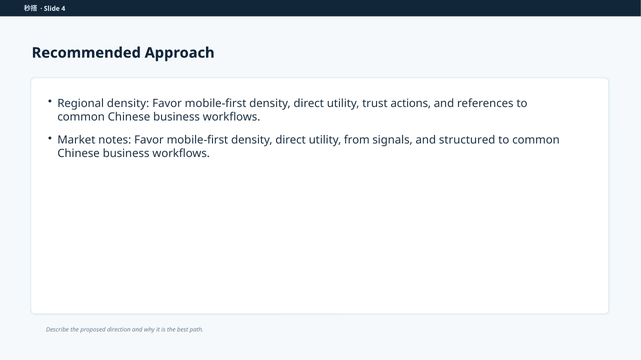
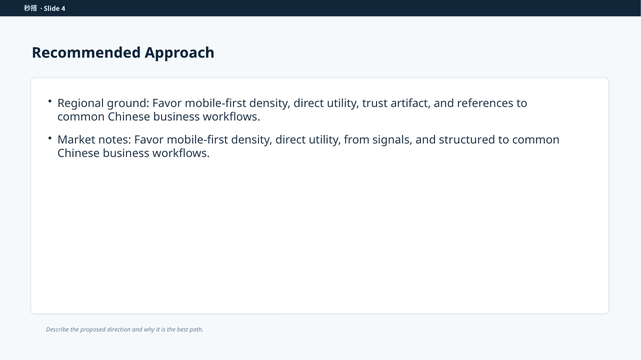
Regional density: density -> ground (128, 104)
actions: actions -> artifact (411, 104)
